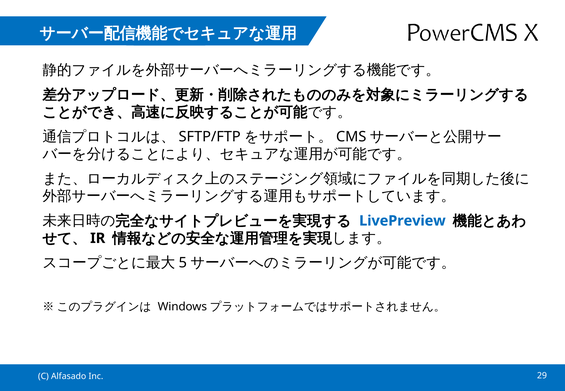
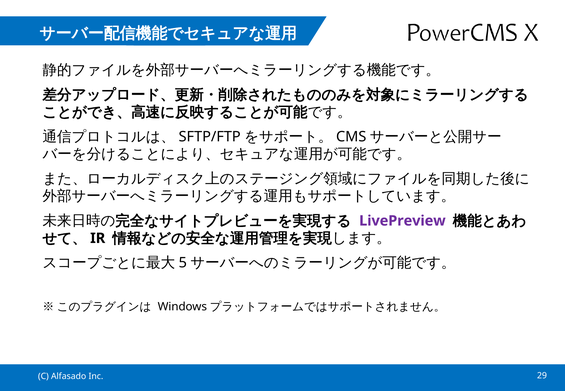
LivePreview colour: blue -> purple (402, 221)
